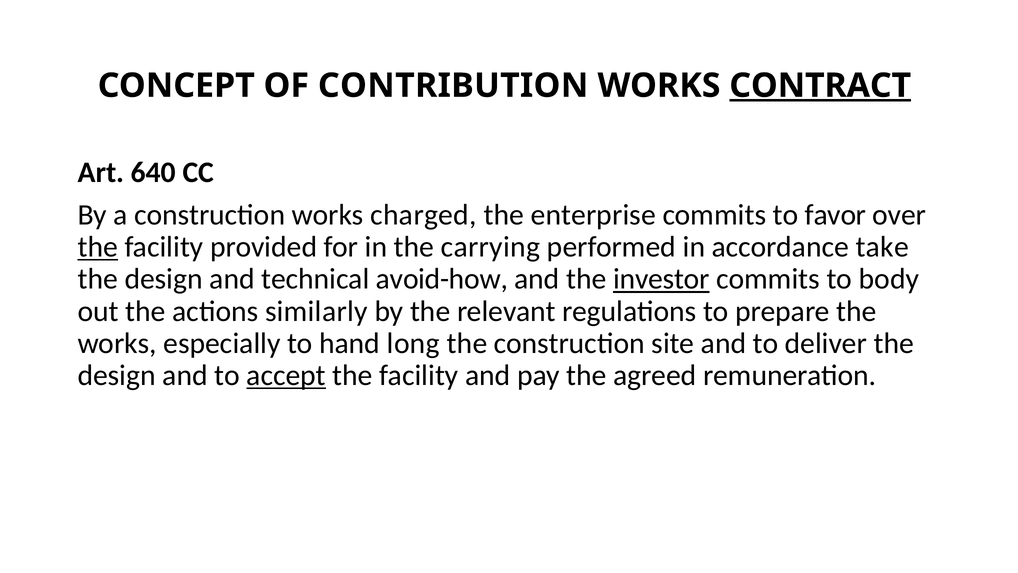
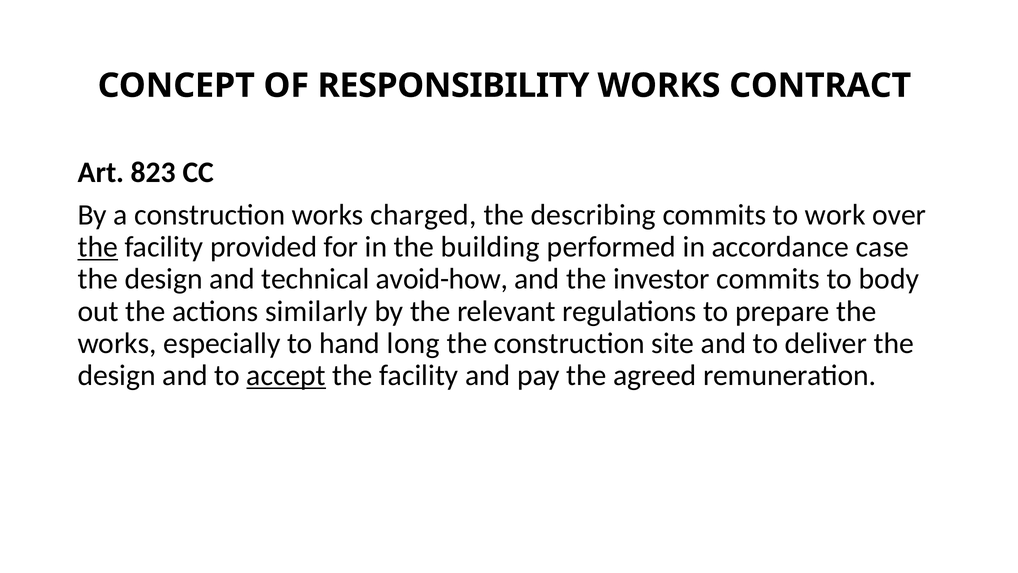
CONTRIBUTION: CONTRIBUTION -> RESPONSIBILITY (453, 86)
CONTRACT underline: present -> none (820, 86)
640: 640 -> 823 (153, 172)
enterprise: enterprise -> describing (593, 215)
favor: favor -> work (835, 215)
carrying: carrying -> building (490, 247)
take: take -> case (882, 247)
investor underline: present -> none (661, 279)
